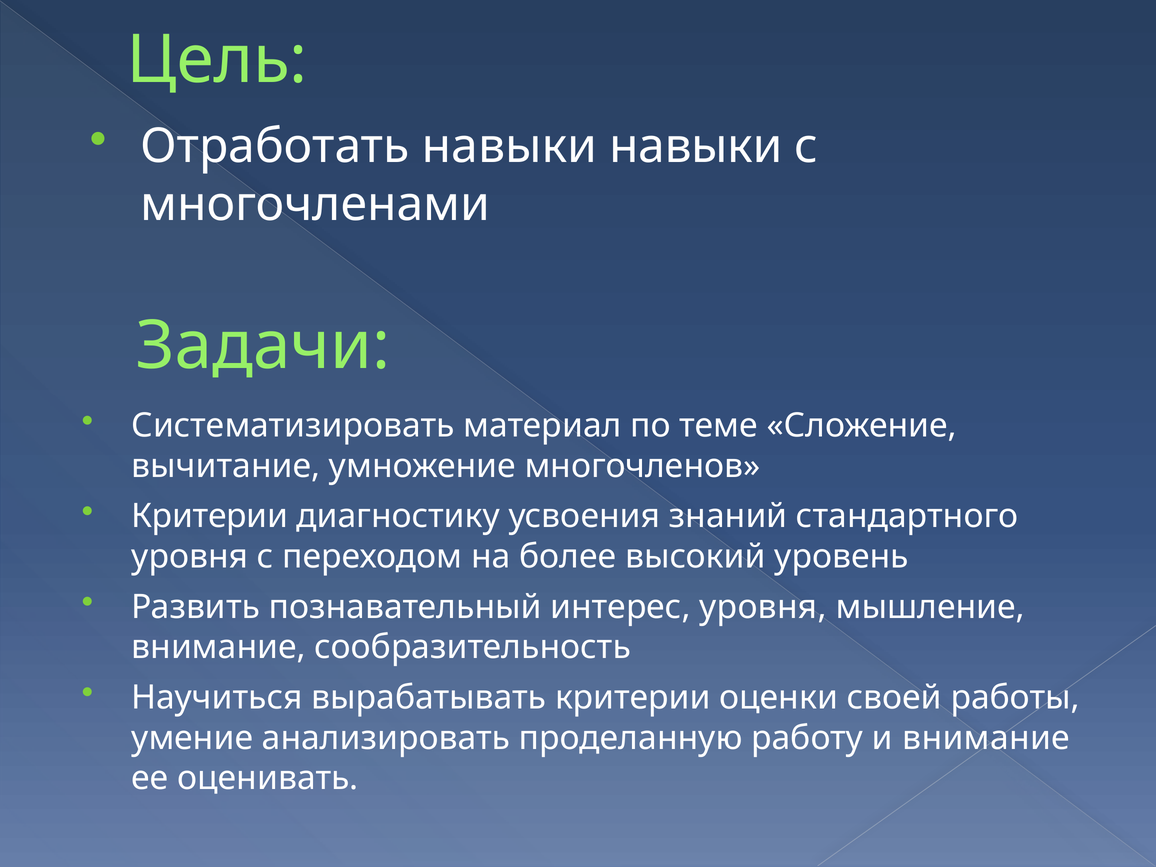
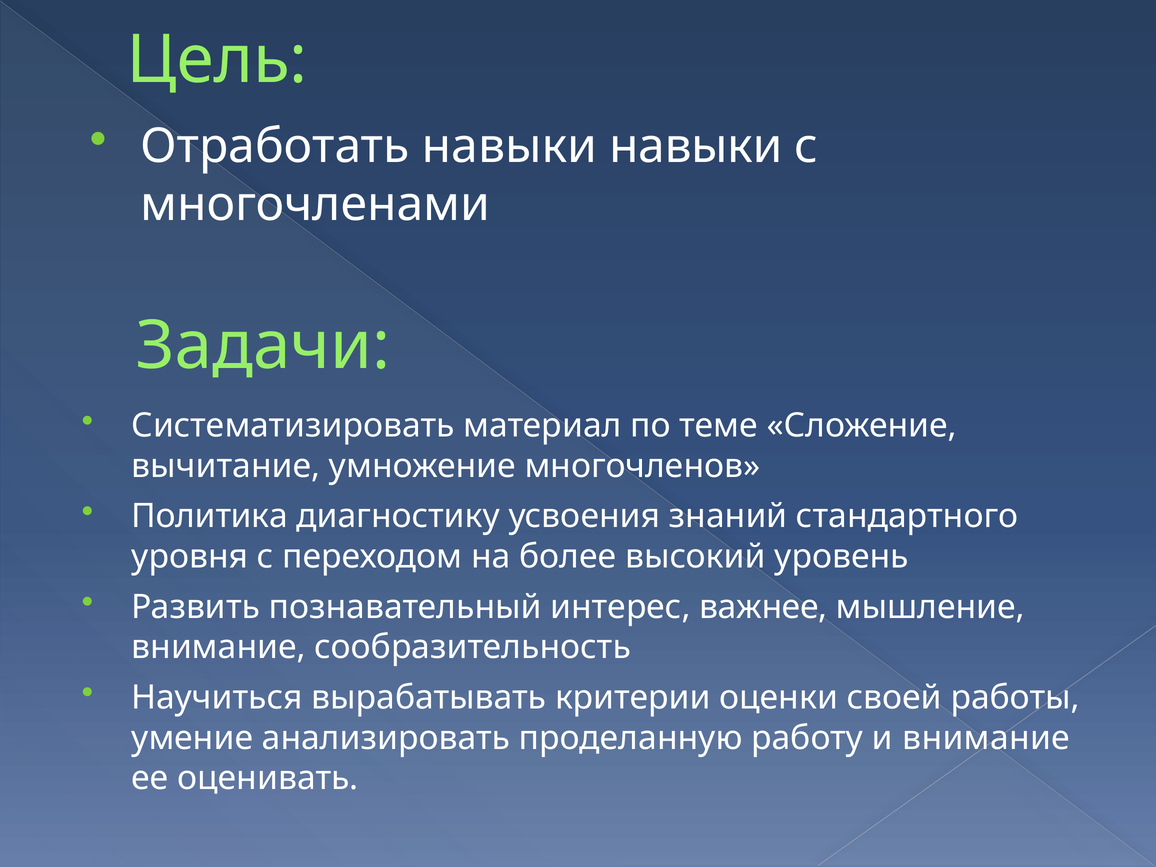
Критерии: Критерии -> Политика (210, 516)
интерес уровня: уровня -> важнее (763, 607)
